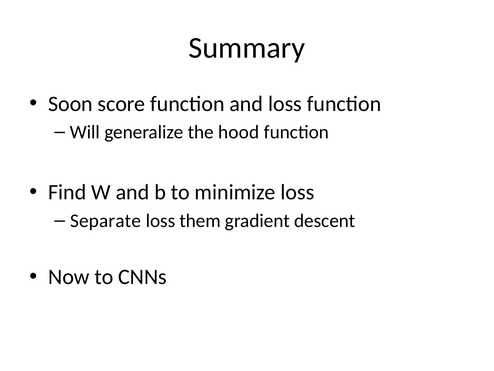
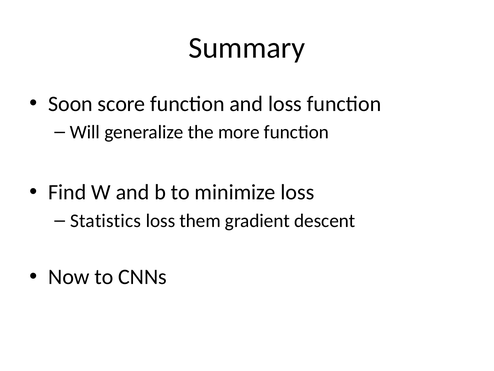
hood: hood -> more (239, 132)
Separate: Separate -> Statistics (105, 220)
